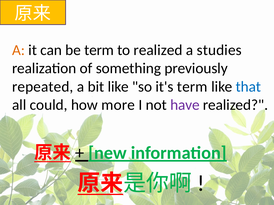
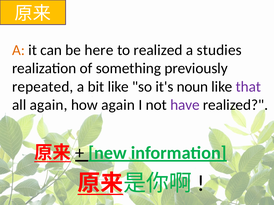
be term: term -> here (99, 50)
it's term: term -> noun (192, 87)
that colour: blue -> purple (248, 87)
all could: could -> again (49, 105)
how more: more -> again (118, 105)
